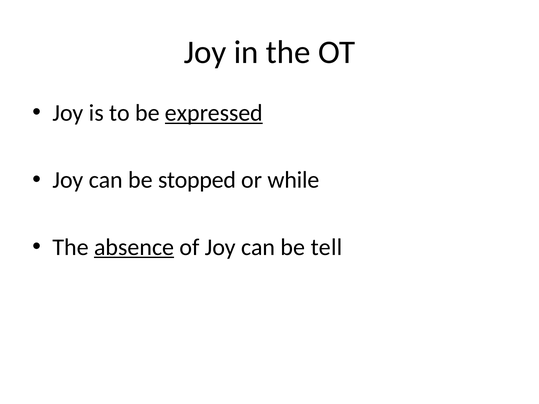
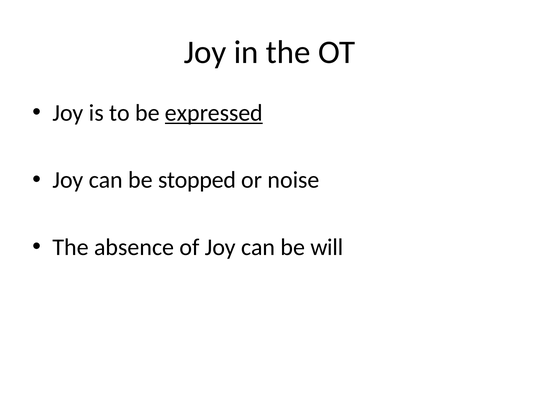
while: while -> noise (293, 180)
absence underline: present -> none (134, 247)
tell: tell -> will (327, 247)
